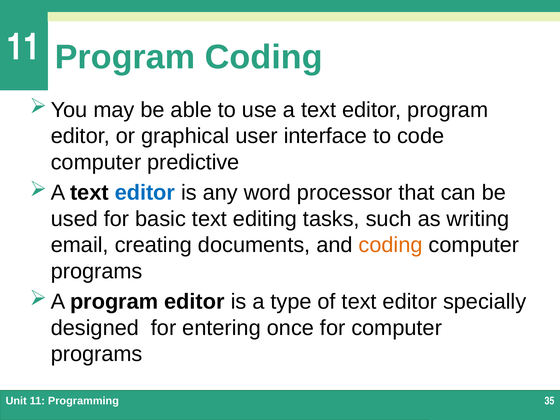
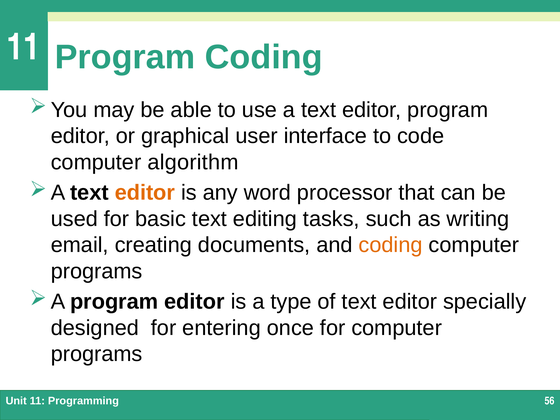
predictive: predictive -> algorithm (193, 162)
editor colour: blue -> orange (145, 193)
35: 35 -> 56 (549, 401)
